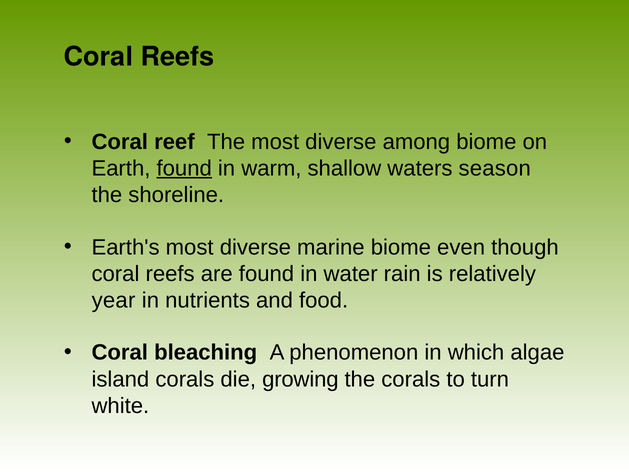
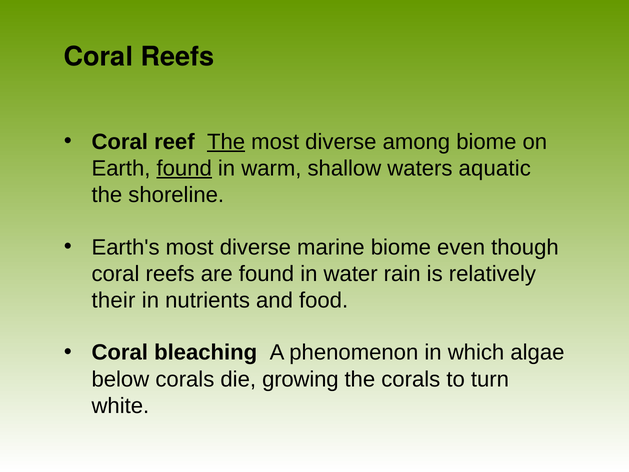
The underline: none -> present (226, 142)
season: season -> aquatic (495, 168)
year: year -> their (114, 300)
island: island -> below (120, 379)
